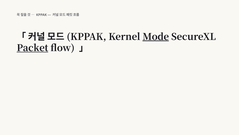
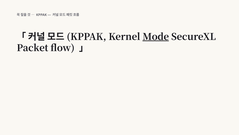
Packet underline: present -> none (32, 48)
